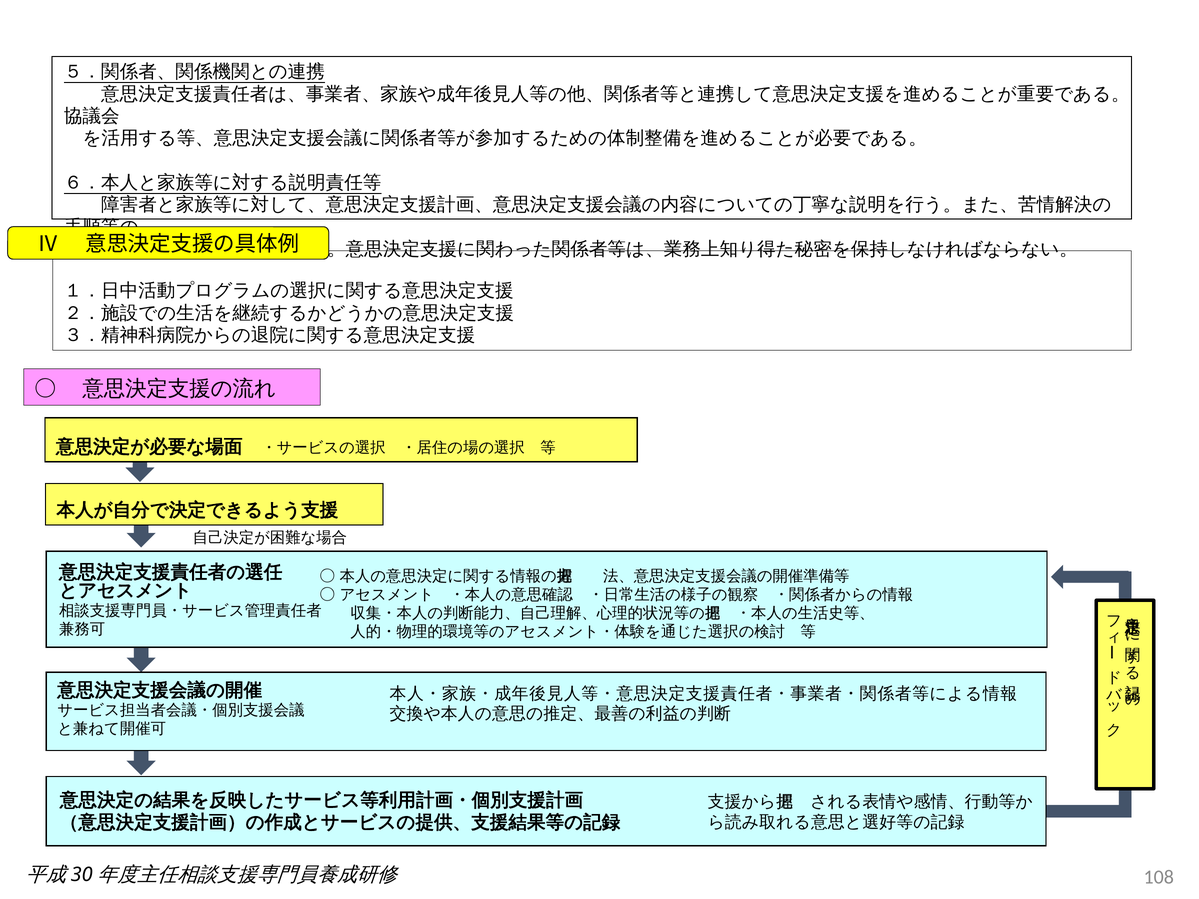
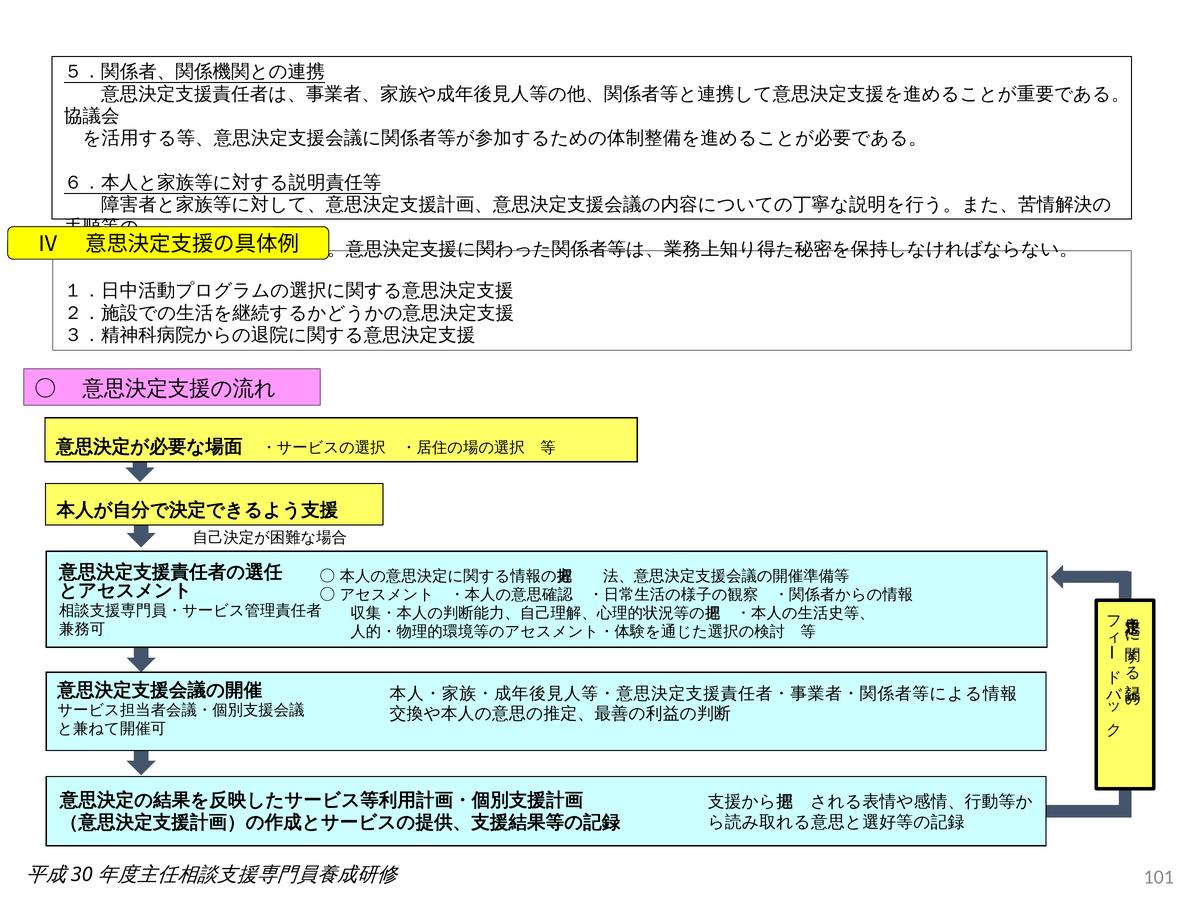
108: 108 -> 101 (1159, 878)
